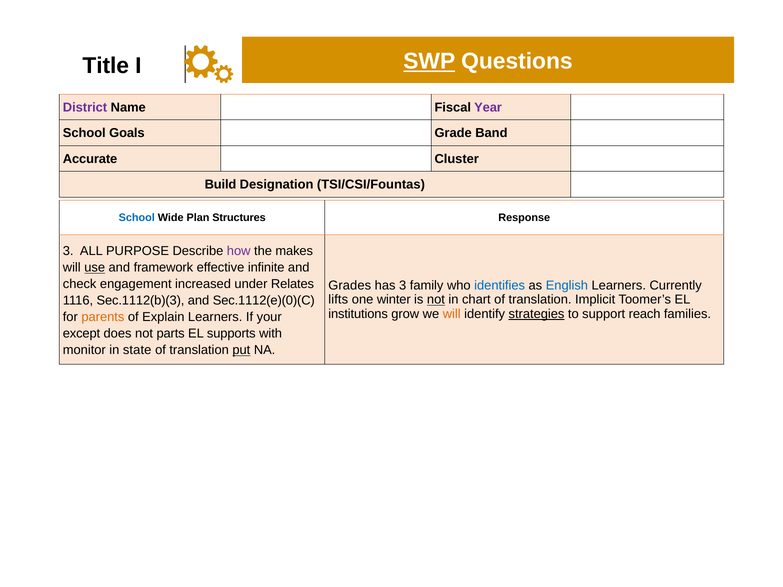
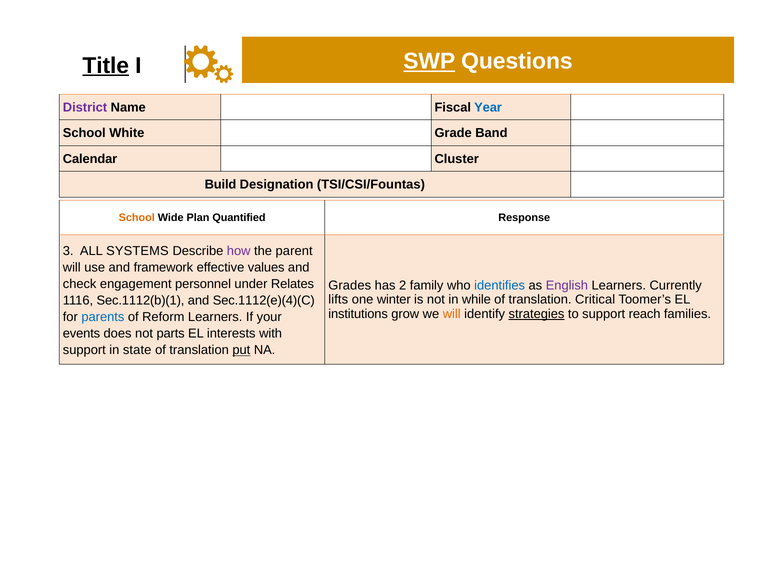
Title underline: none -> present (106, 66)
Year colour: purple -> blue (488, 107)
Goals: Goals -> White (127, 133)
Accurate: Accurate -> Calendar (90, 159)
School colour: blue -> orange (137, 218)
Structures: Structures -> Quantified (239, 218)
PURPOSE: PURPOSE -> SYSTEMS (137, 251)
makes: makes -> parent (294, 251)
use underline: present -> none (95, 268)
infinite: infinite -> values (266, 268)
increased: increased -> personnel (203, 284)
has 3: 3 -> 2 (403, 285)
English colour: blue -> purple (567, 285)
not underline: present -> none (436, 300)
chart: chart -> while (476, 300)
Implicit: Implicit -> Critical (595, 300)
Sec.1112(b)(3: Sec.1112(b)(3 -> Sec.1112(b)(1 (141, 301)
Sec.1112(e)(0)(C: Sec.1112(e)(0)(C -> Sec.1112(e)(4)(C (264, 301)
parents colour: orange -> blue (103, 317)
Explain: Explain -> Reform (163, 317)
except: except -> events (81, 334)
supports: supports -> interests (231, 334)
monitor: monitor -> support (84, 350)
